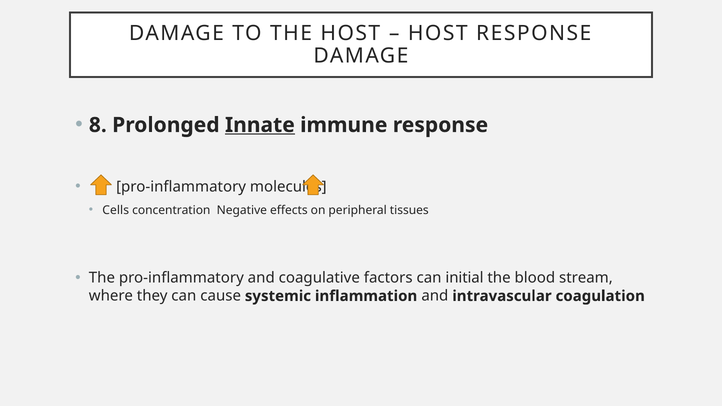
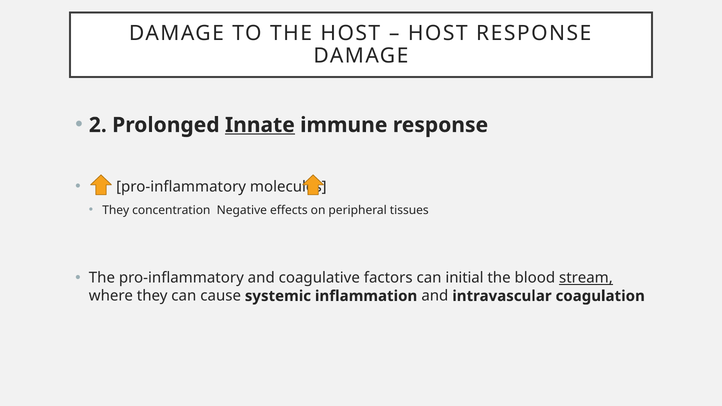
8: 8 -> 2 (98, 125)
Cells: Cells -> They (116, 210)
stream underline: none -> present (586, 278)
